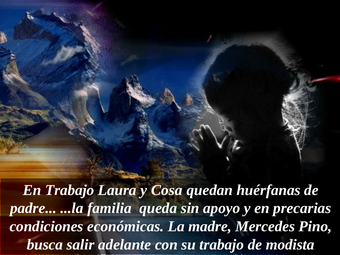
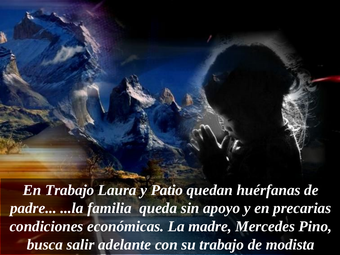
Cosa: Cosa -> Patio (167, 190)
